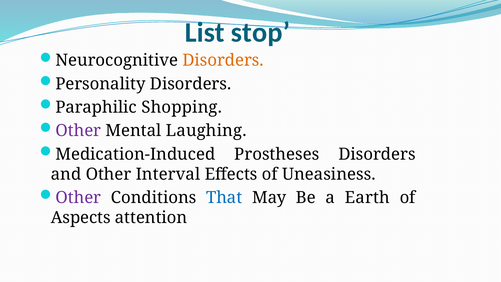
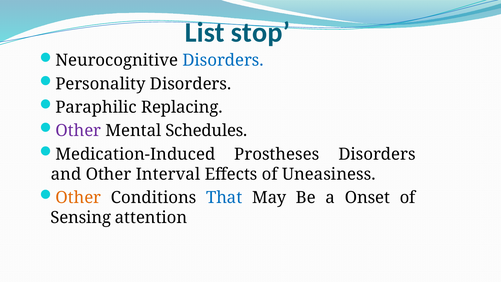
Disorders colour: orange -> blue (223, 60)
Shopping: Shopping -> Replacing (182, 107)
Laughing: Laughing -> Schedules (206, 131)
Other colour: purple -> orange (78, 198)
Earth: Earth -> Onset (367, 198)
Aspects: Aspects -> Sensing (81, 218)
